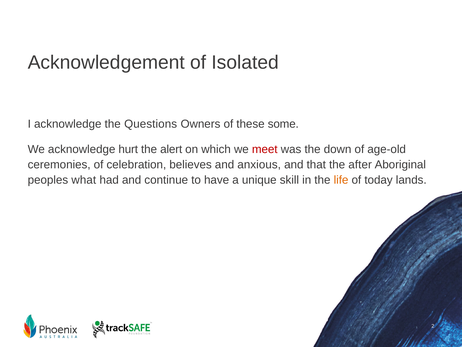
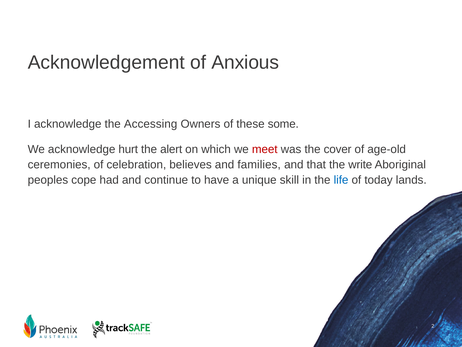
Isolated: Isolated -> Anxious (245, 62)
Questions: Questions -> Accessing (151, 124)
down: down -> cover (338, 149)
anxious: anxious -> families (259, 164)
after: after -> write (360, 164)
what: what -> cope (84, 180)
life colour: orange -> blue (341, 180)
